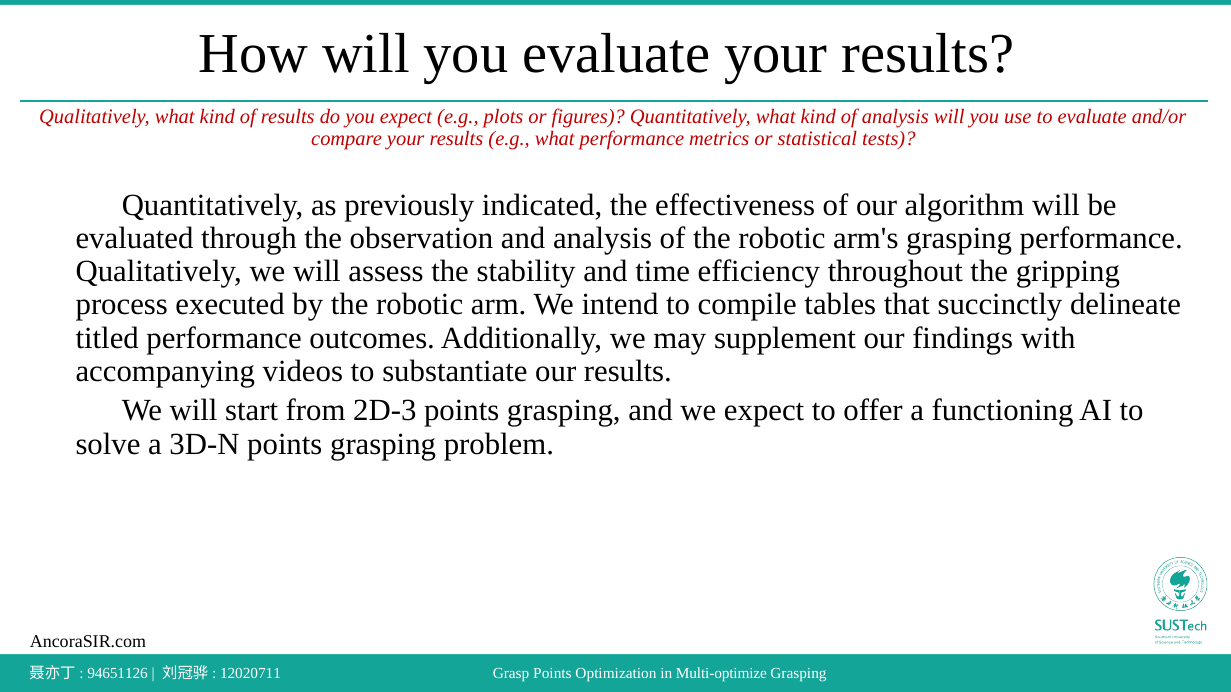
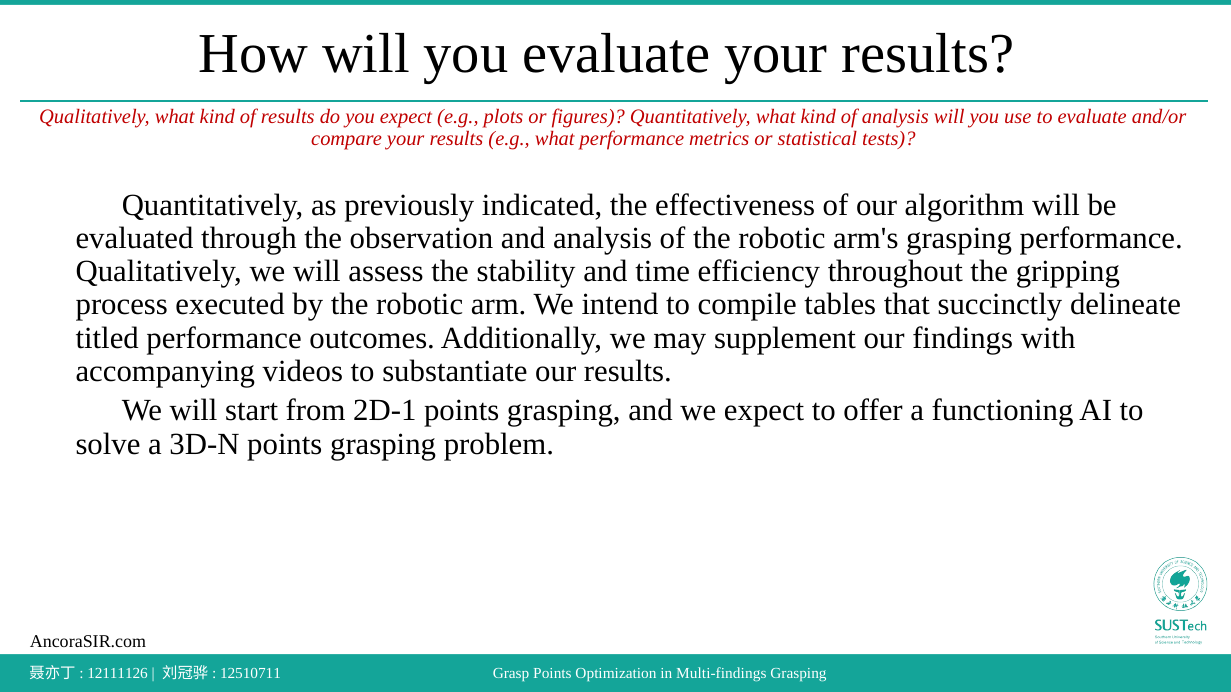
2D-3: 2D-3 -> 2D-1 (385, 411)
94651126: 94651126 -> 12111126 (118, 674)
12020711: 12020711 -> 12510711 (250, 674)
Multi-optimize: Multi-optimize -> Multi-findings (721, 674)
